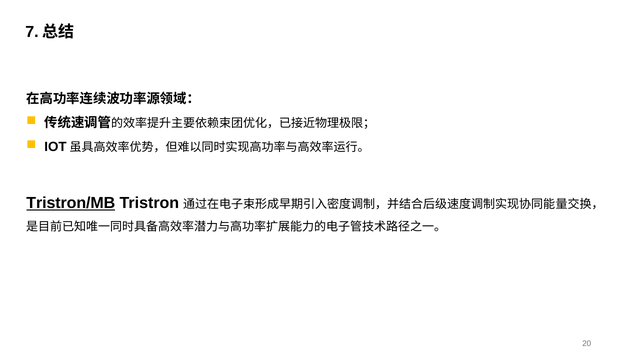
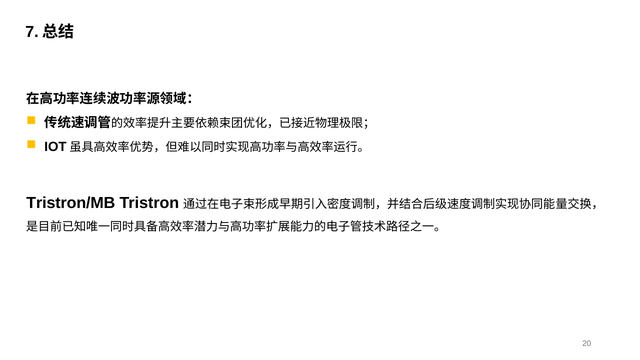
Tristron/MB underline: present -> none (71, 203)
